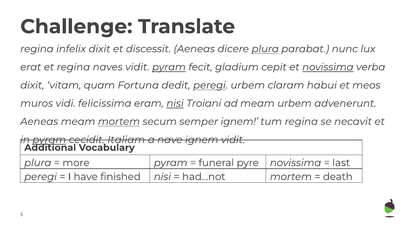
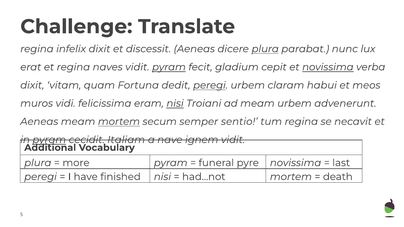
semper ignem: ignem -> sentio (239, 122)
